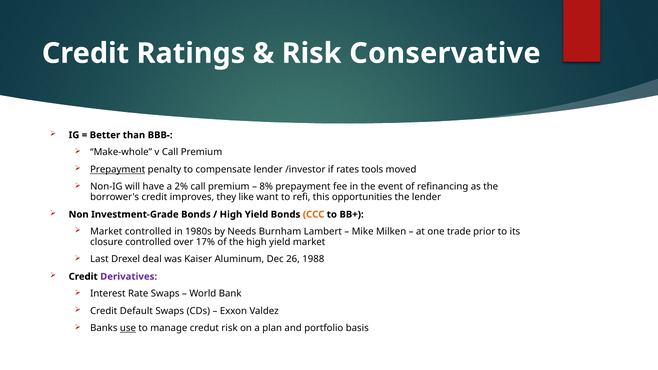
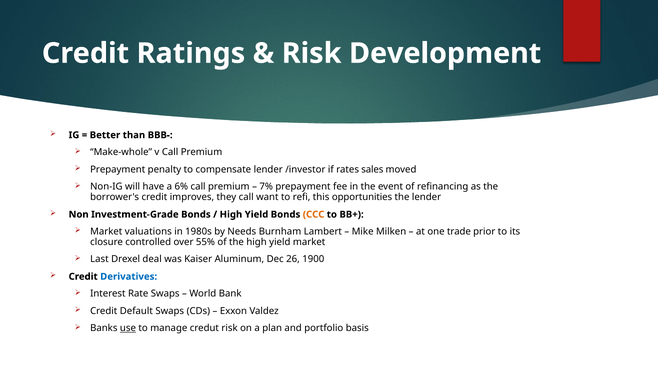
Conservative: Conservative -> Development (445, 53)
Prepayment underline: present -> none (118, 170)
tools: tools -> sales (372, 170)
2%: 2% -> 6% (181, 187)
8%: 8% -> 7% (266, 187)
they like: like -> call (246, 197)
Market controlled: controlled -> valuations (148, 232)
17%: 17% -> 55% (205, 242)
1988: 1988 -> 1900 (313, 259)
Derivatives colour: purple -> blue (129, 277)
